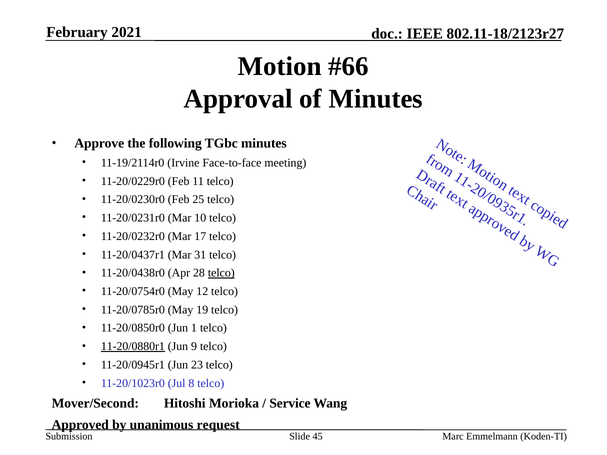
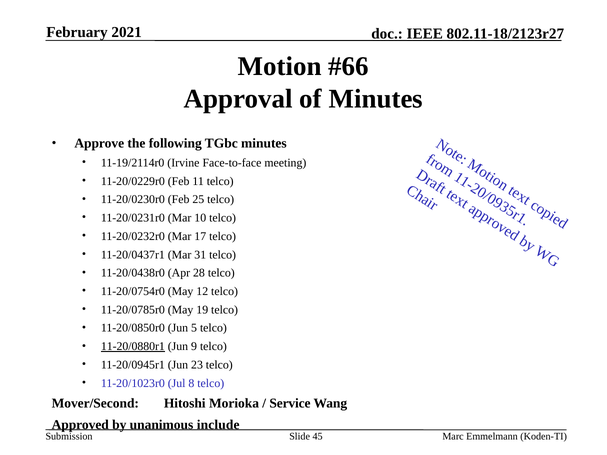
telco underline: present -> none (221, 273)
Jun 1: 1 -> 5 (194, 328)
request: request -> include (218, 425)
